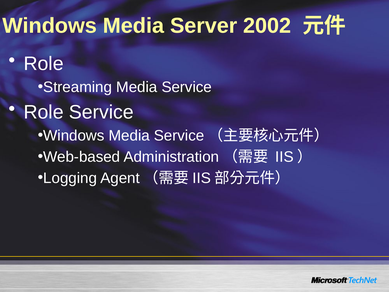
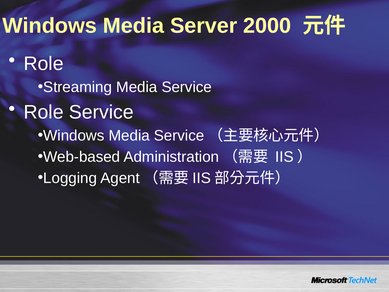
2002: 2002 -> 2000 (267, 26)
